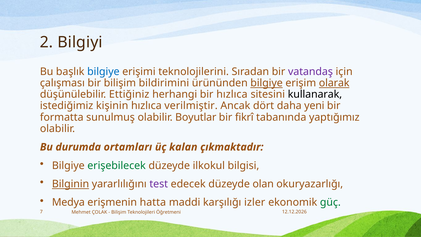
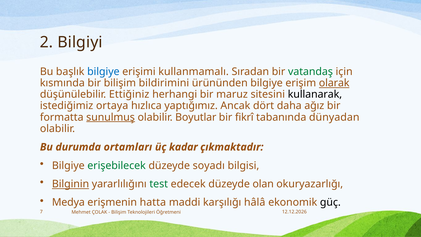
teknolojilerini: teknolojilerini -> kullanmamalı (194, 72)
vatandaş colour: purple -> green (310, 72)
çalışması: çalışması -> kısmında (62, 83)
bilgiye underline: present -> none (267, 83)
bir hızlıca: hızlıca -> maruz (232, 94)
kişinin: kişinin -> ortaya (112, 106)
verilmiştir: verilmiştir -> yaptığımız (191, 106)
yeni: yeni -> ağız (314, 106)
sunulmuş underline: none -> present (111, 117)
yaptığımız: yaptığımız -> dünyadan (334, 117)
kalan: kalan -> kadar (183, 147)
ilkokul: ilkokul -> soyadı (209, 165)
test colour: purple -> green (159, 184)
izler: izler -> hâlâ (255, 202)
güç colour: green -> black (330, 202)
